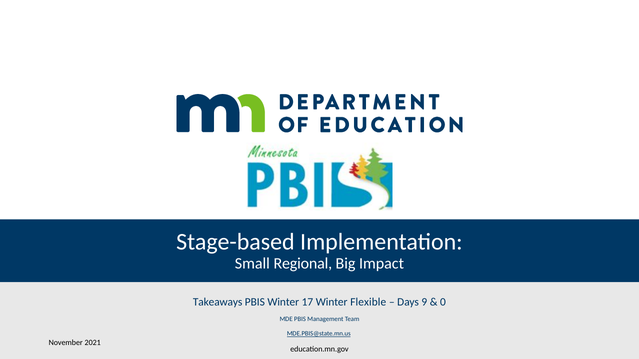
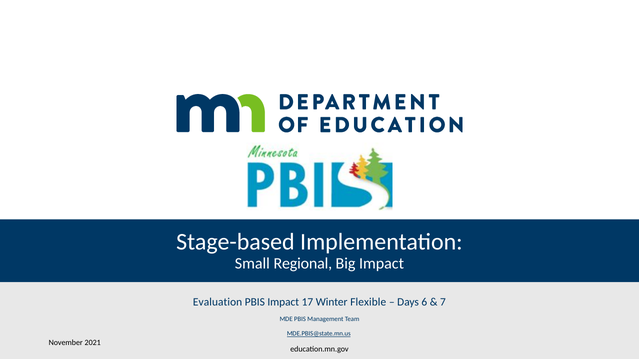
Takeaways: Takeaways -> Evaluation (218, 302)
PBIS Winter: Winter -> Impact (283, 302)
9: 9 -> 6 (424, 302)
0: 0 -> 7 (443, 302)
